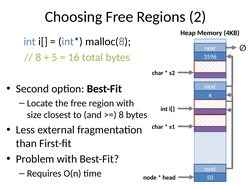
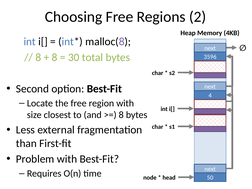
5: 5 -> 8 (55, 57)
16: 16 -> 30 (74, 57)
